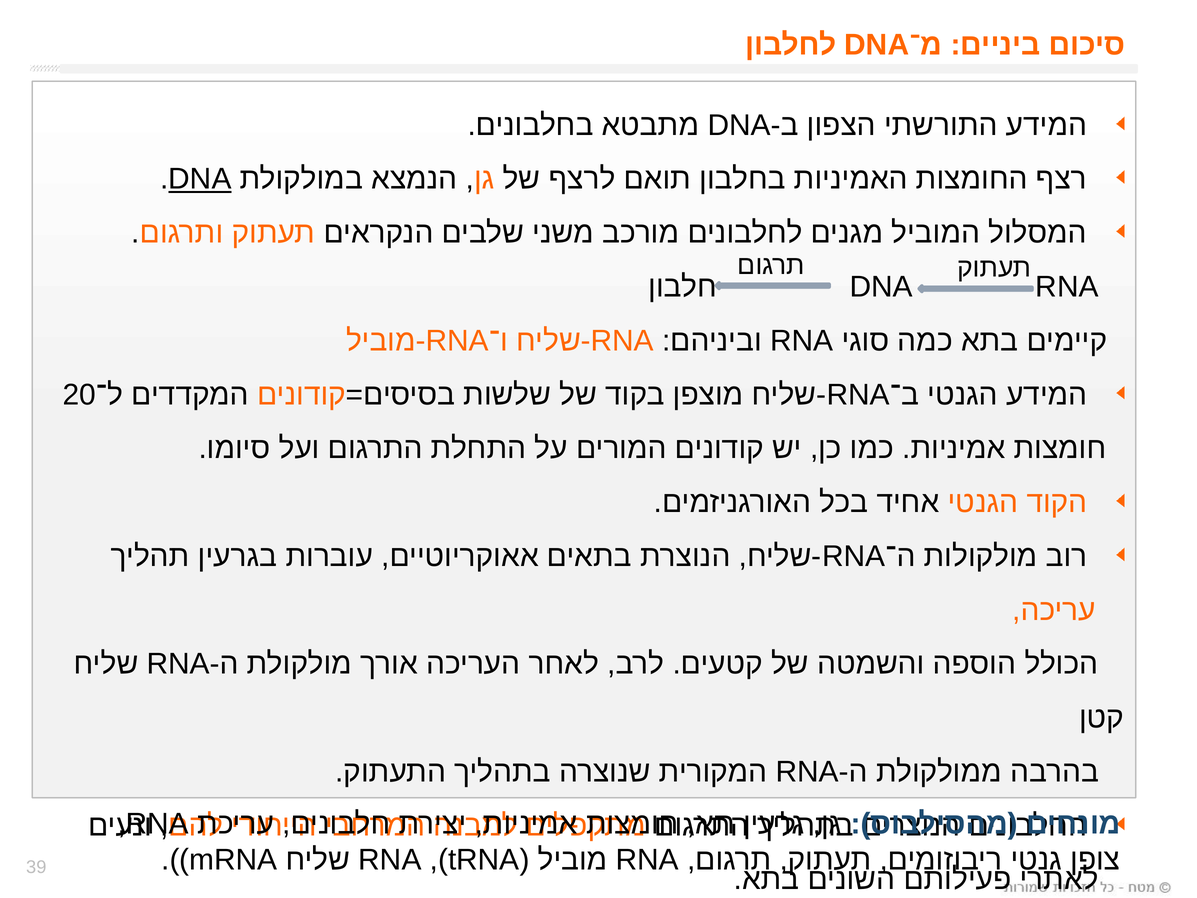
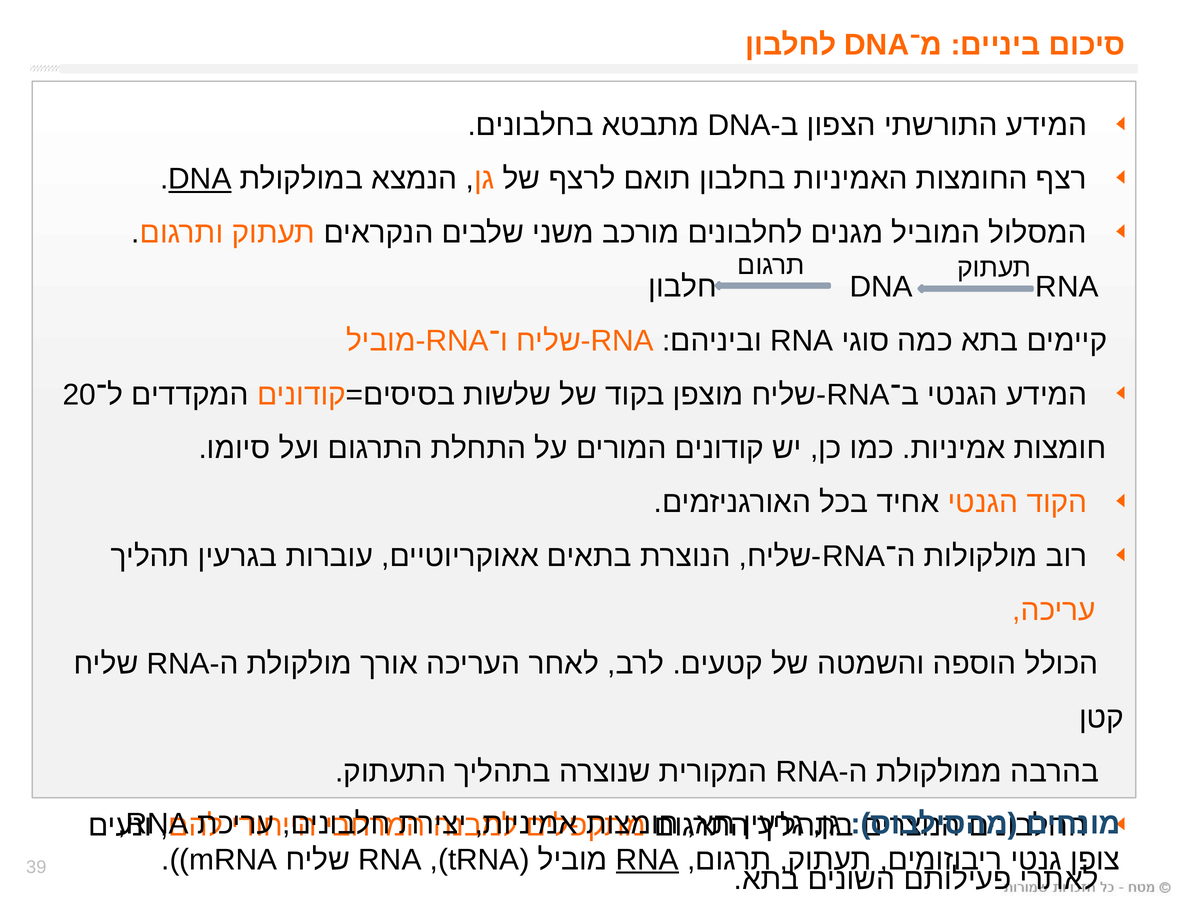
RNA underline: none -> present (647, 859)
